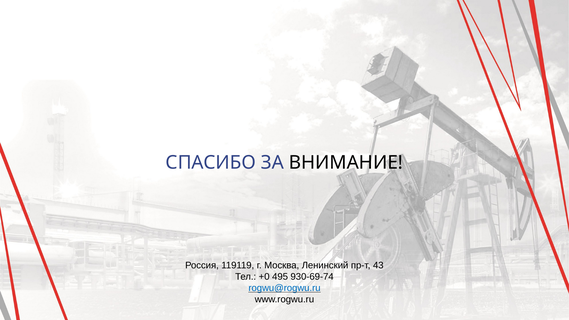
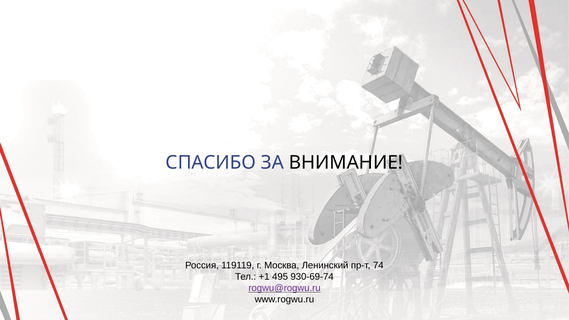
43: 43 -> 74 (378, 265)
+0: +0 -> +1 (264, 277)
rogwu@rogwu.ru colour: blue -> purple (284, 288)
